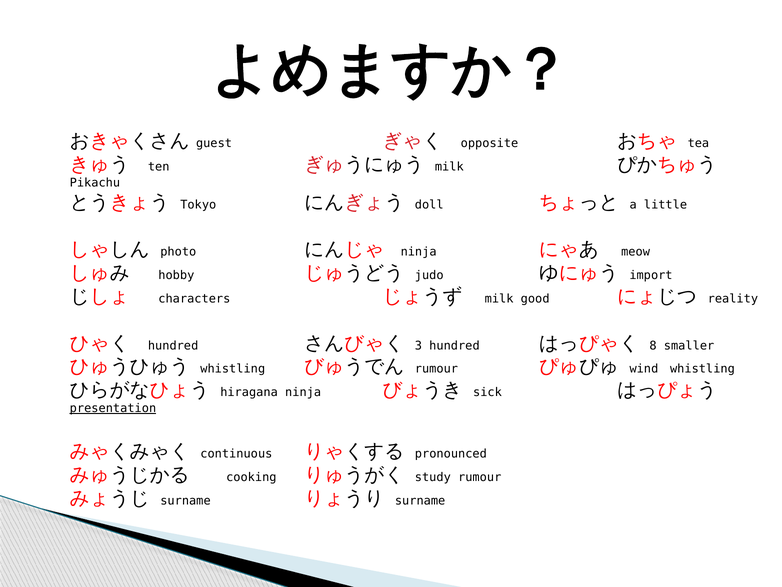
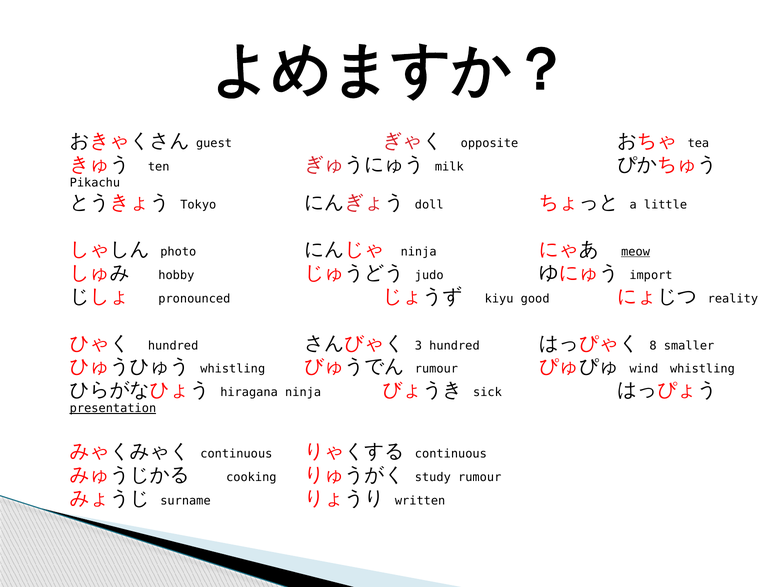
meow underline: none -> present (636, 251)
characters: characters -> pronounced (194, 298)
milk: milk -> kiyu (499, 298)
pronounced: pronounced -> continuous (451, 453)
surname: surname -> written (420, 500)
